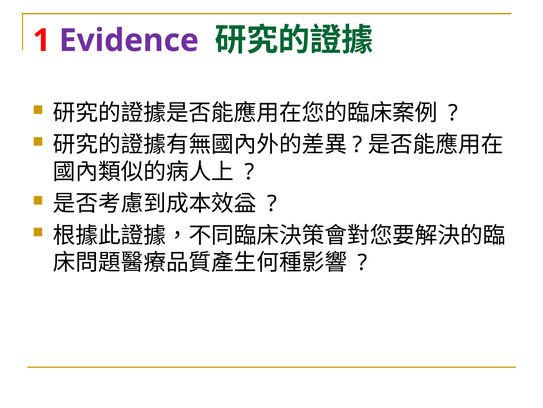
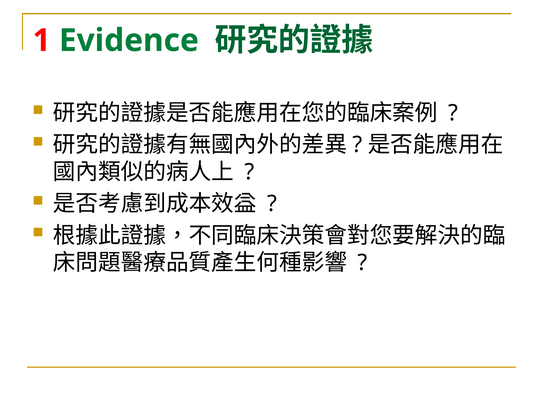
Evidence colour: purple -> green (129, 40)
